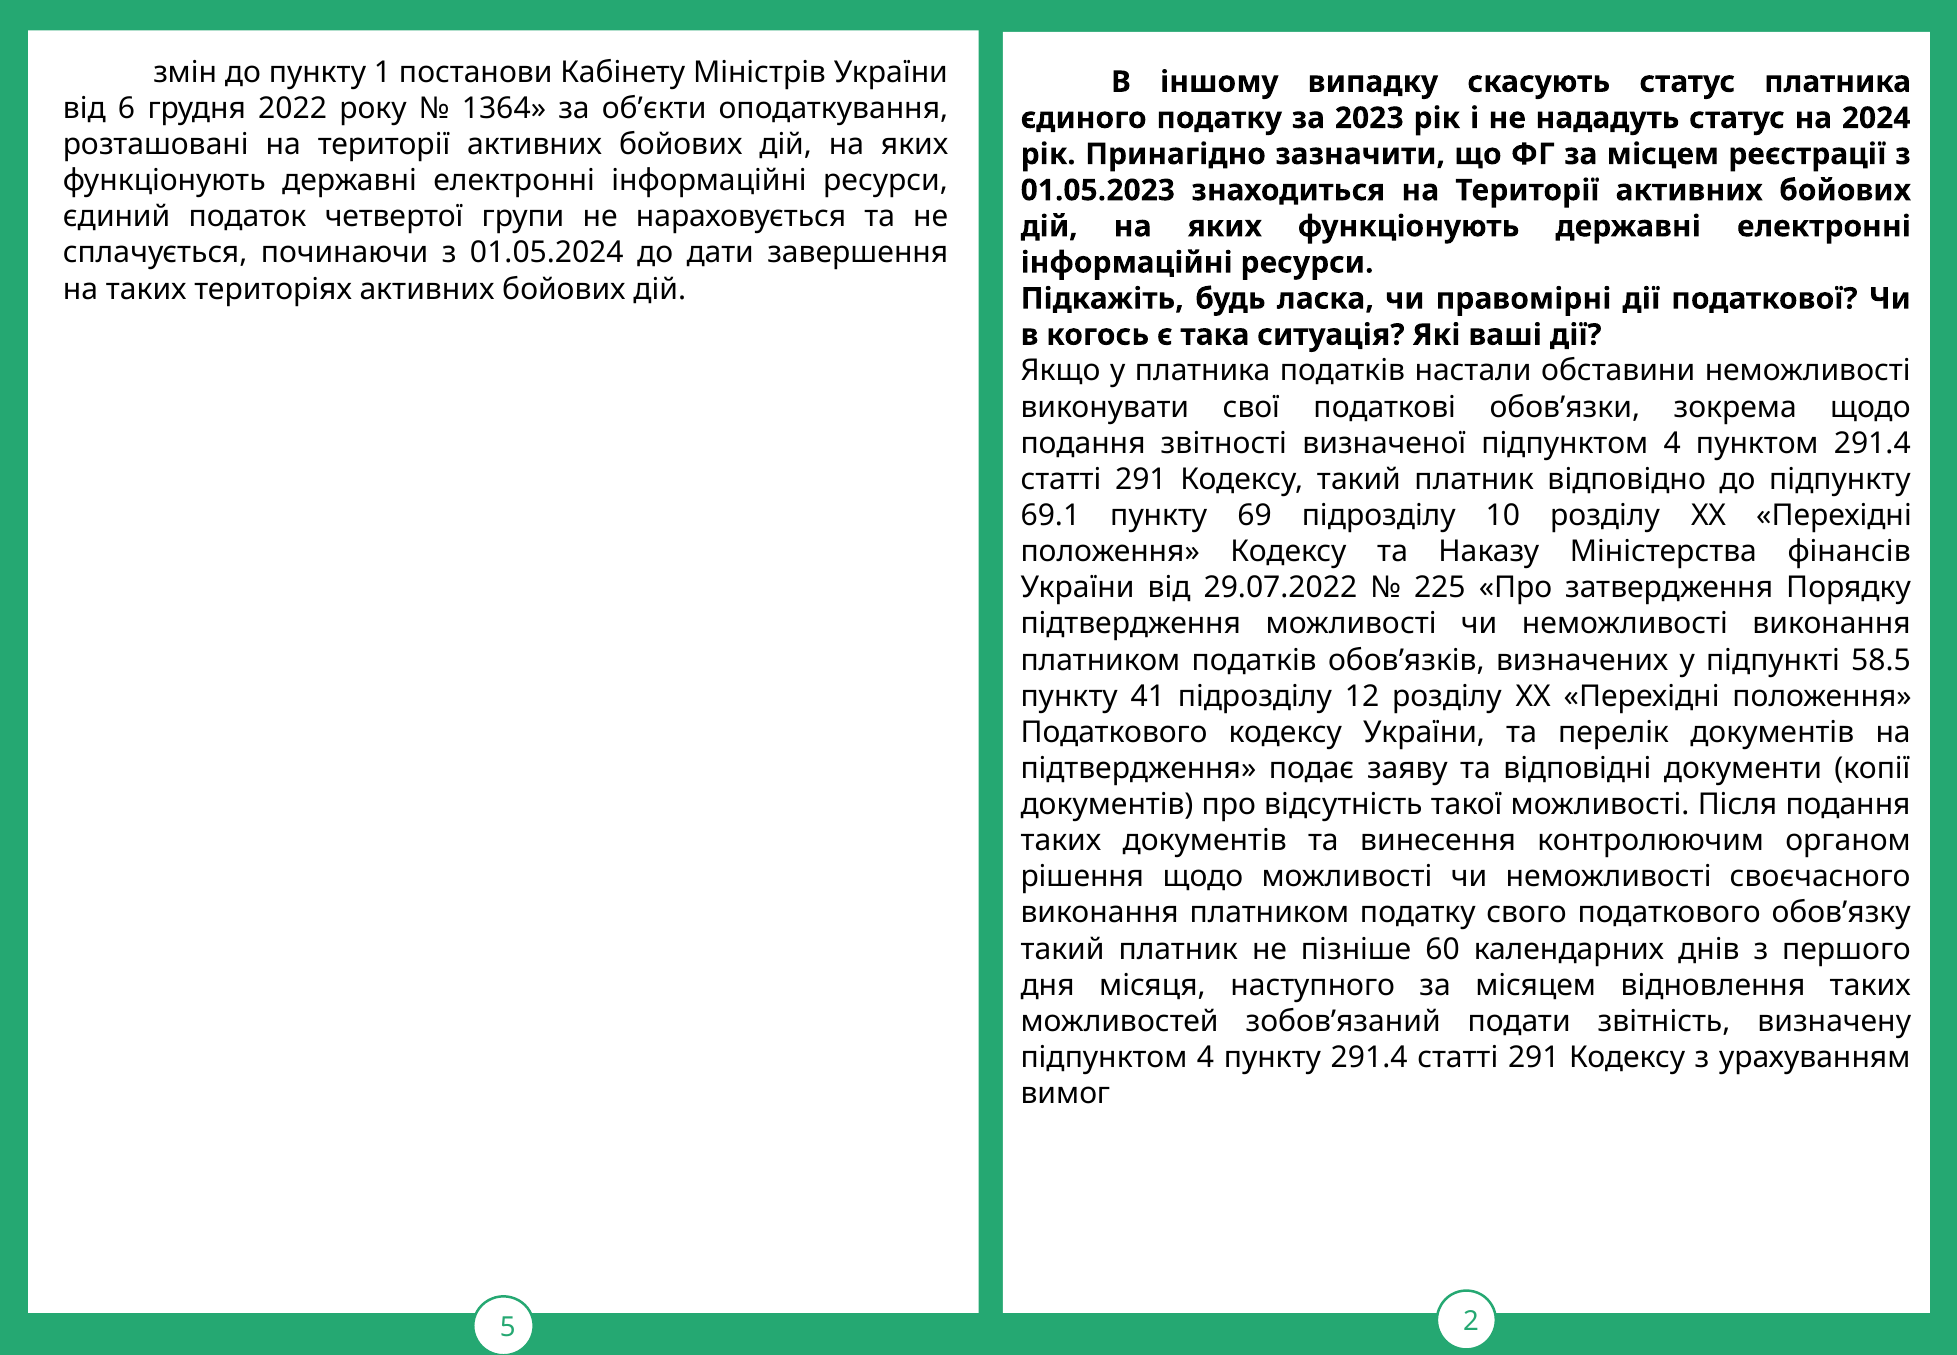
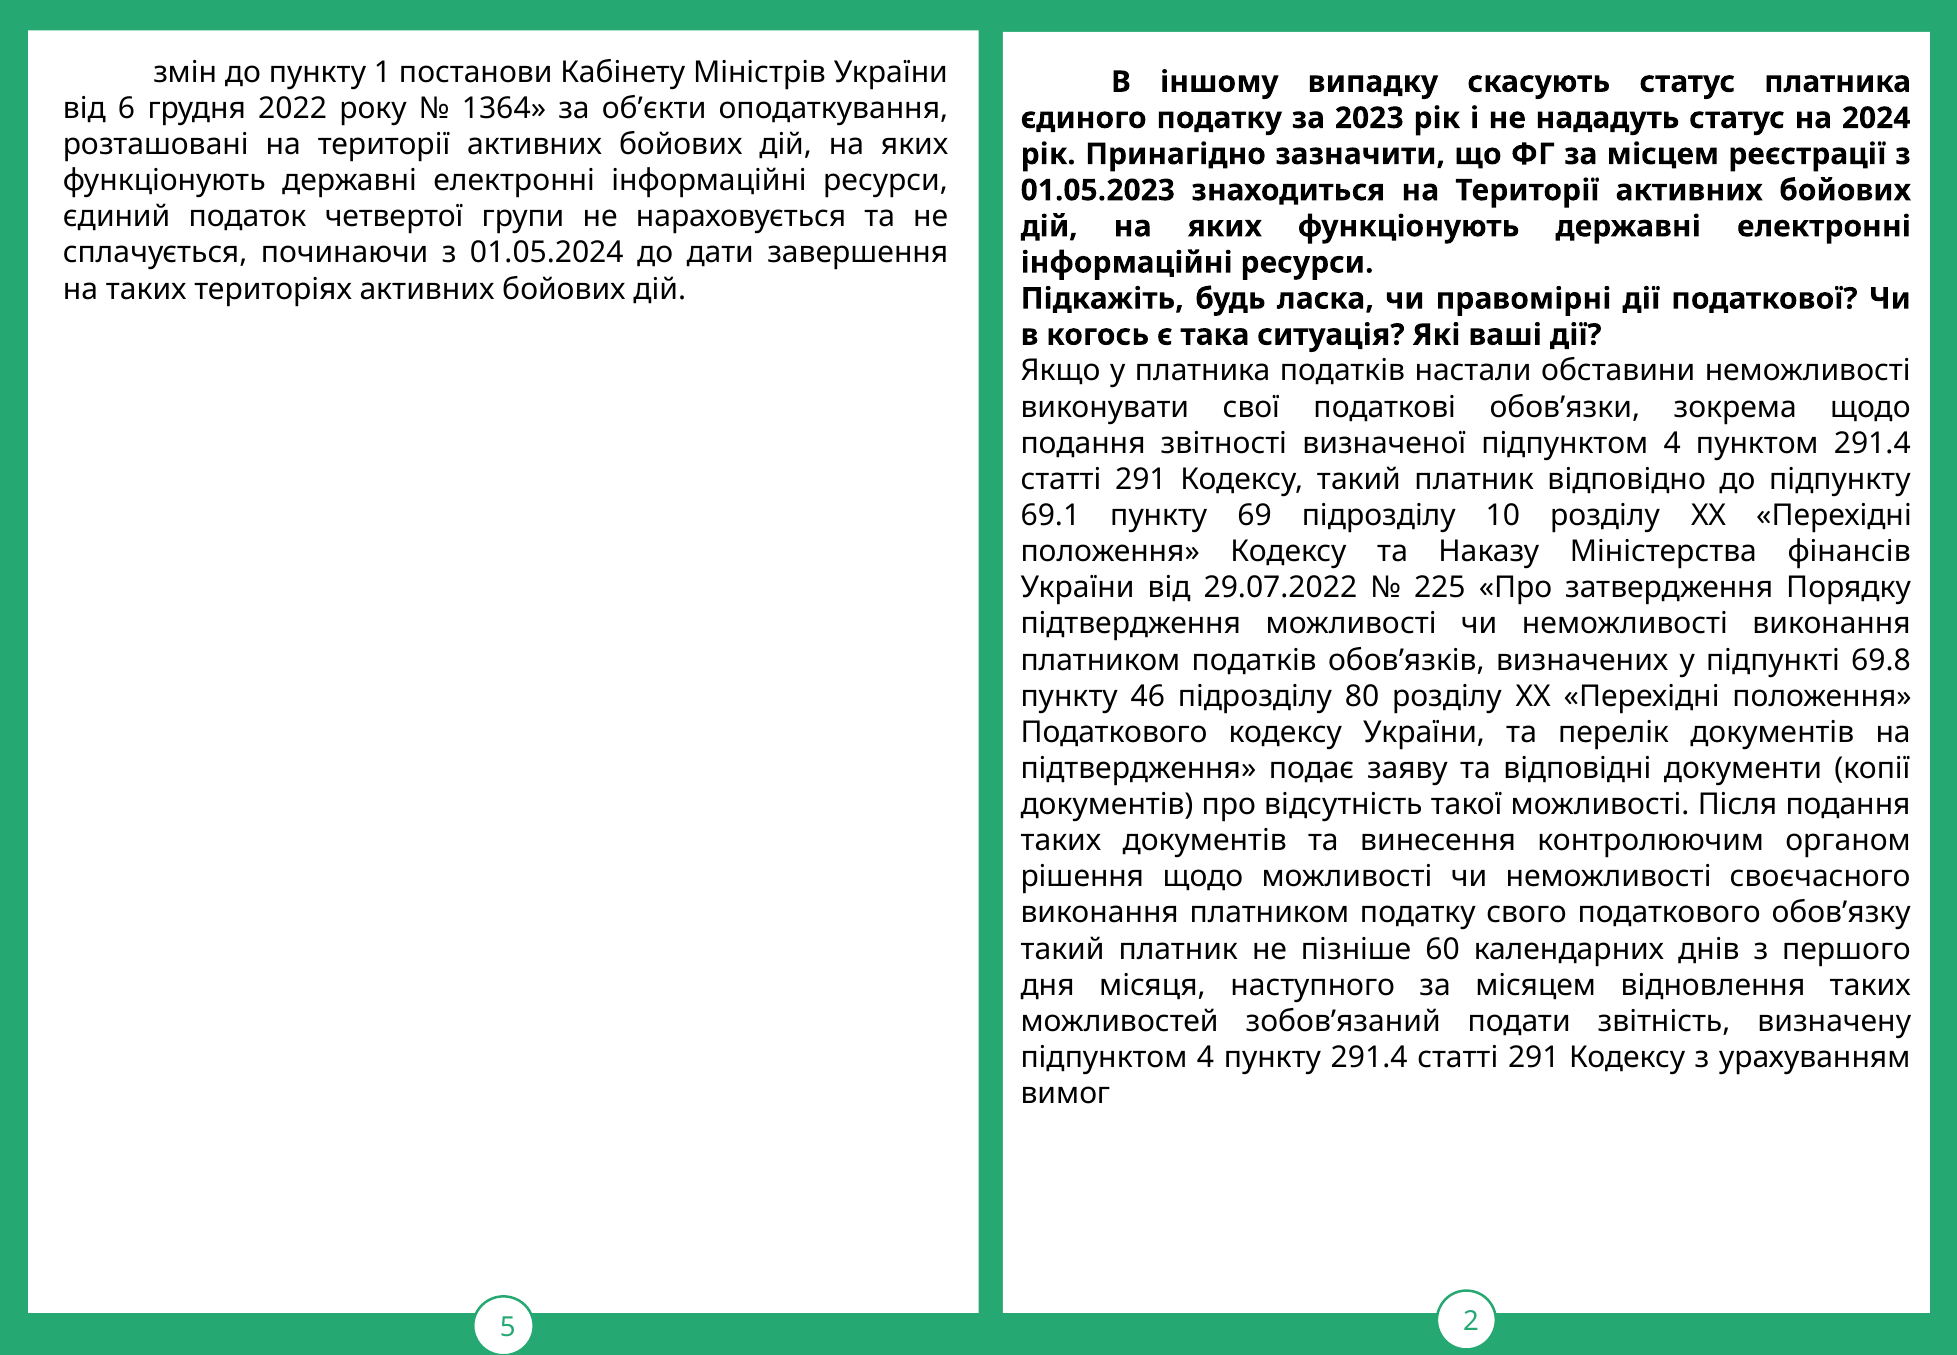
58.5: 58.5 -> 69.8 (1881, 660)
41: 41 -> 46 (1148, 696)
12: 12 -> 80 (1362, 696)
